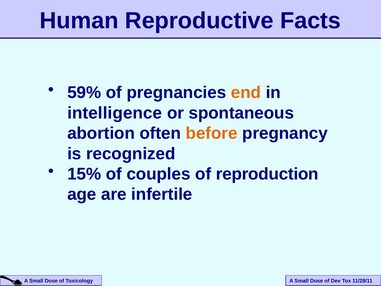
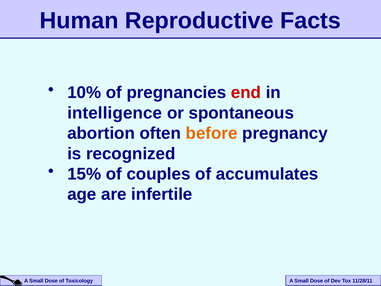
59%: 59% -> 10% (84, 93)
end colour: orange -> red (246, 93)
reproduction: reproduction -> accumulates (267, 174)
